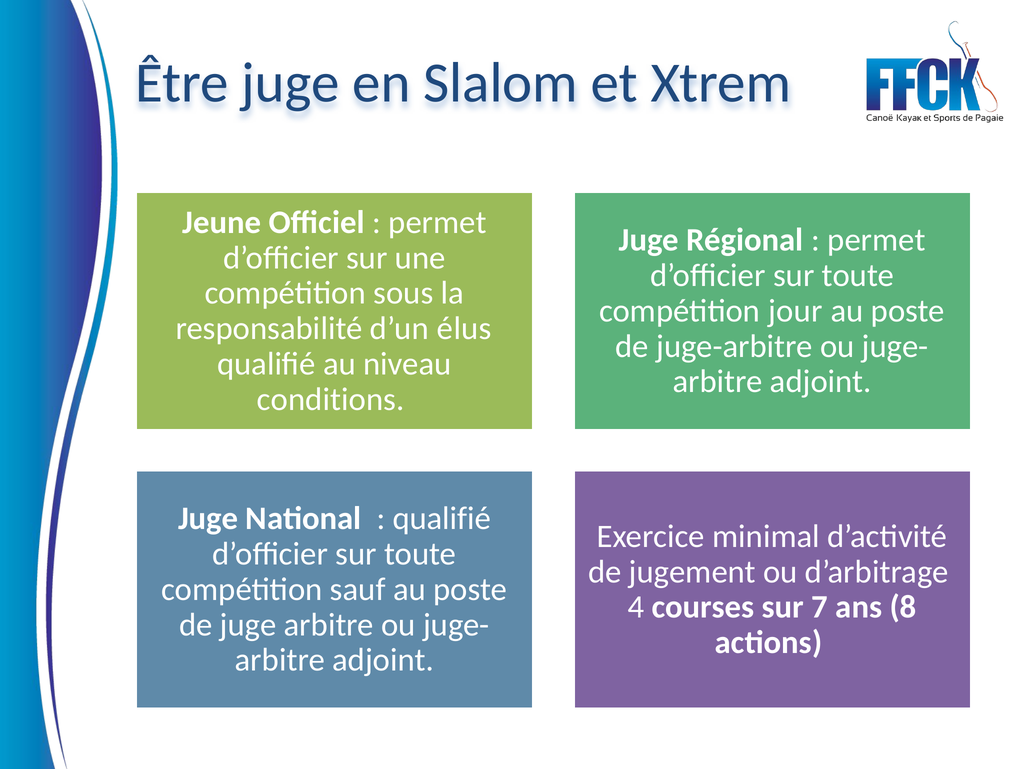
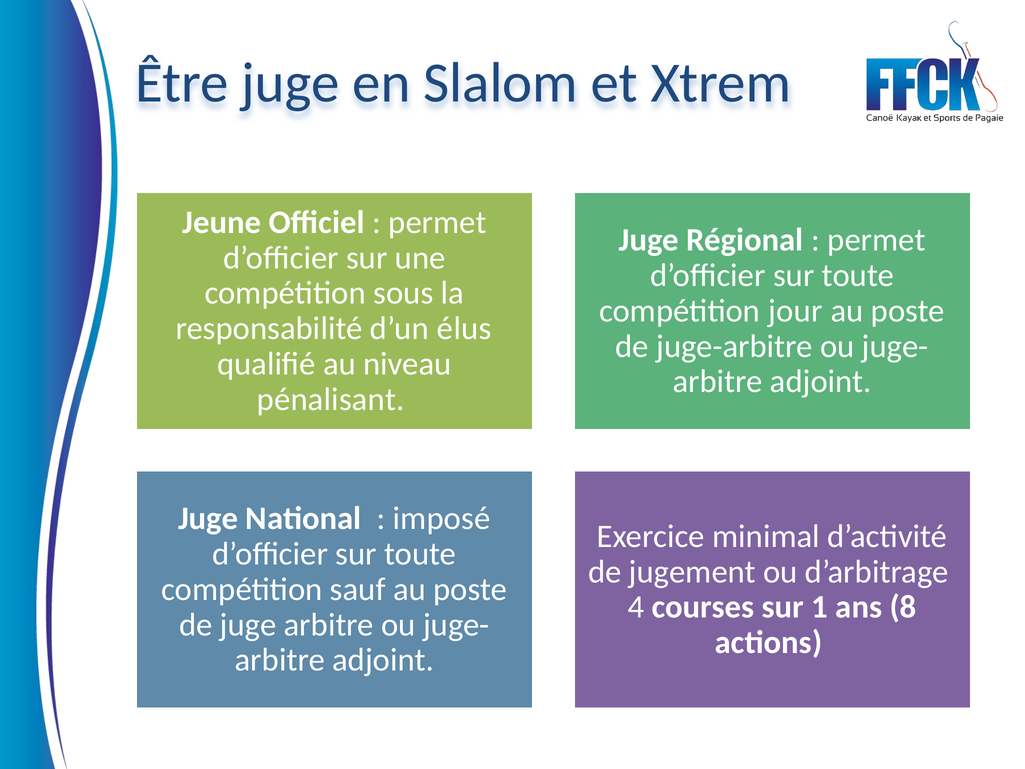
conditions: conditions -> pénalisant (331, 399)
qualifié: qualifié -> imposé (442, 519)
7: 7 -> 1 (820, 607)
